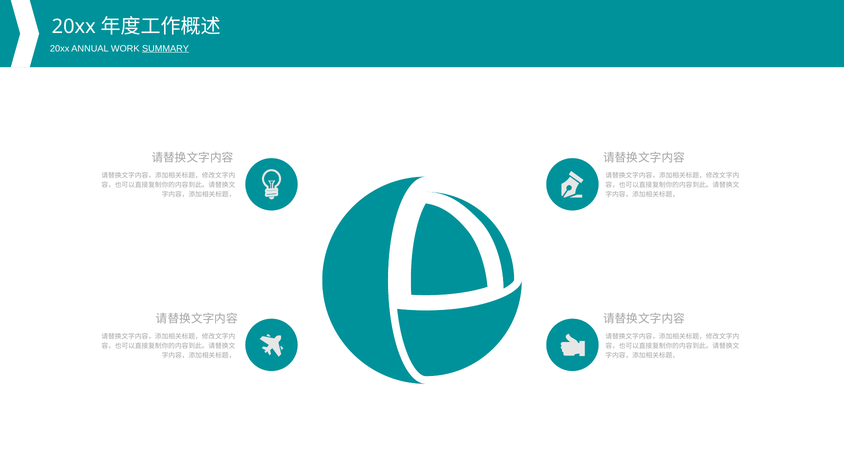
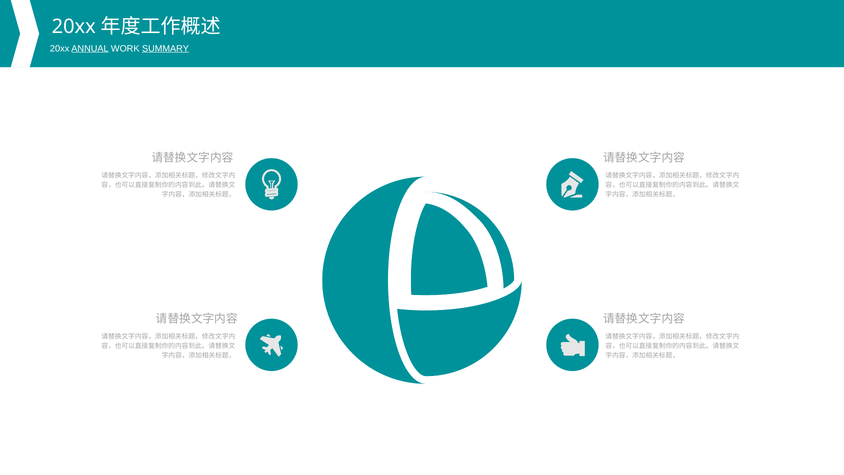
ANNUAL underline: none -> present (90, 48)
